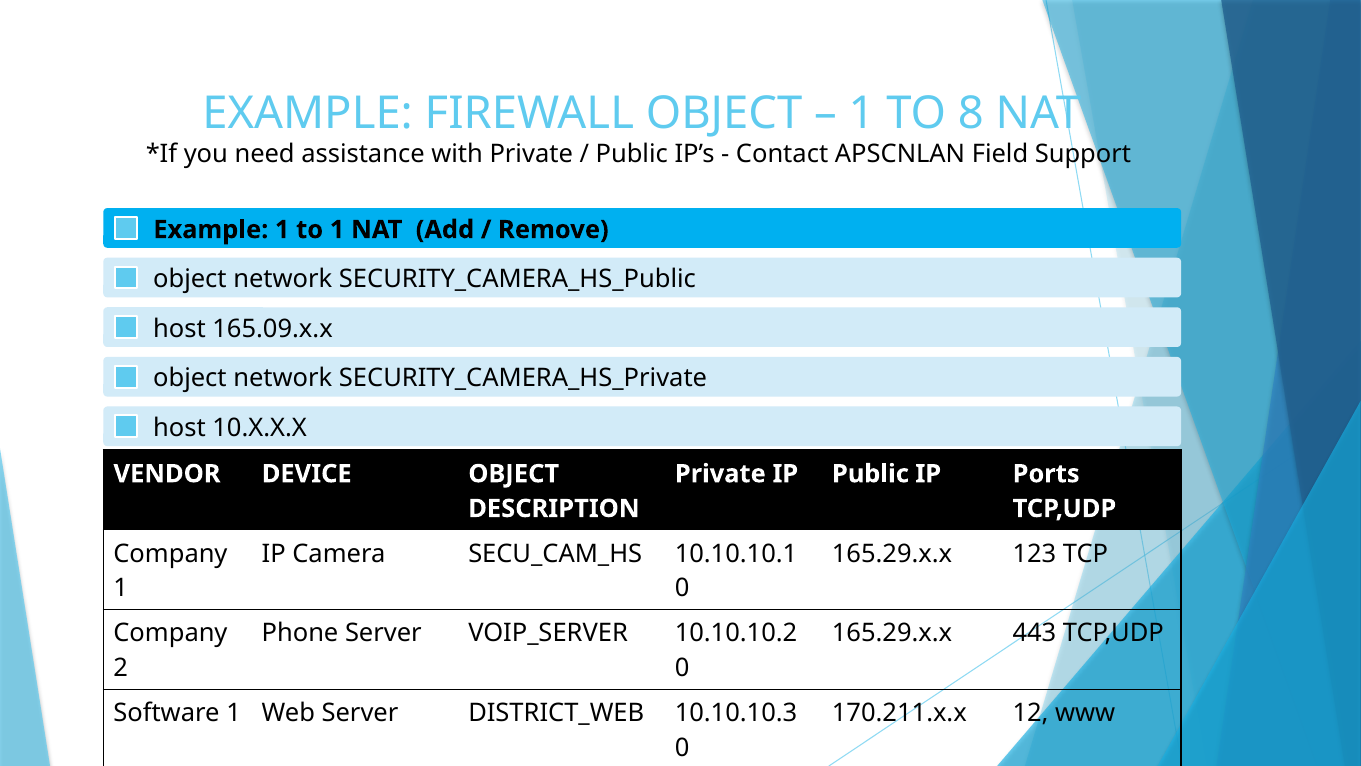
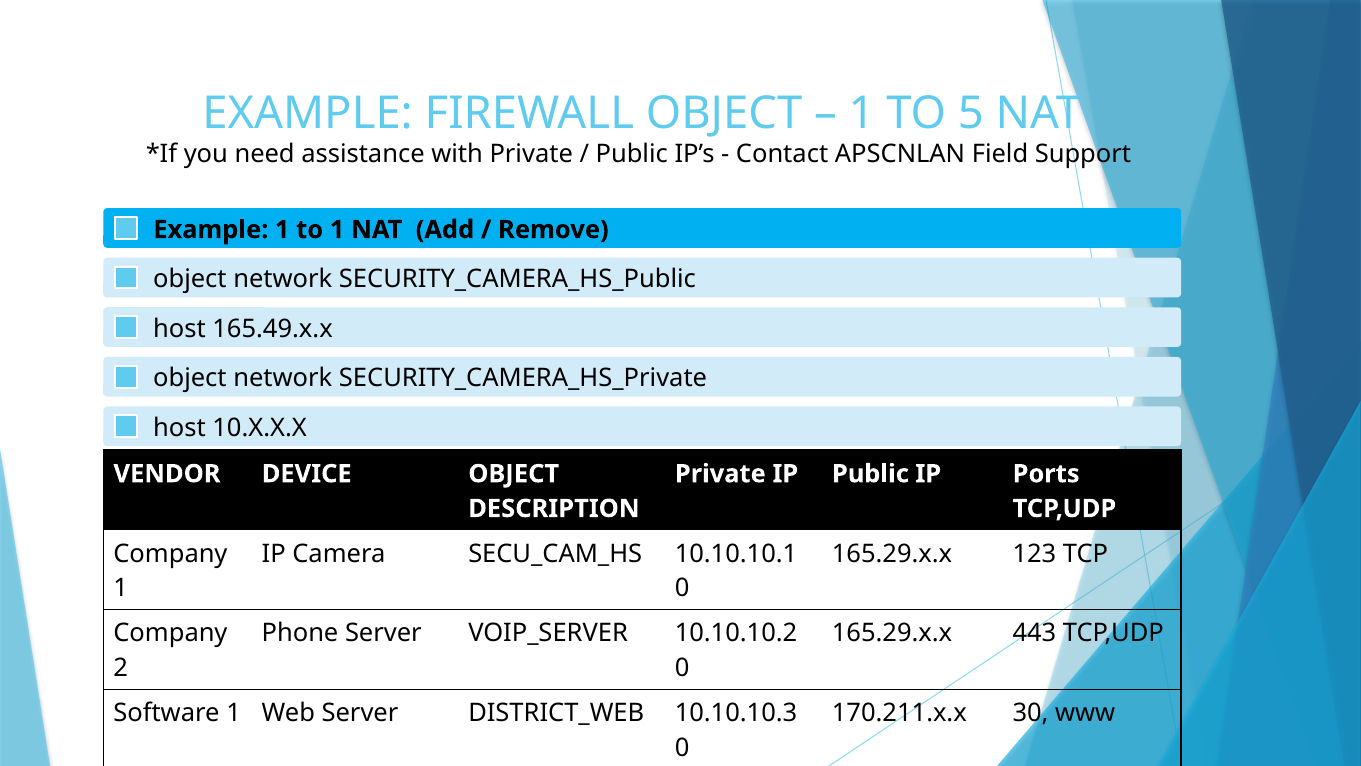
8: 8 -> 5 (971, 113)
165.09.x.x: 165.09.x.x -> 165.49.x.x (273, 329)
12: 12 -> 30 (1031, 713)
